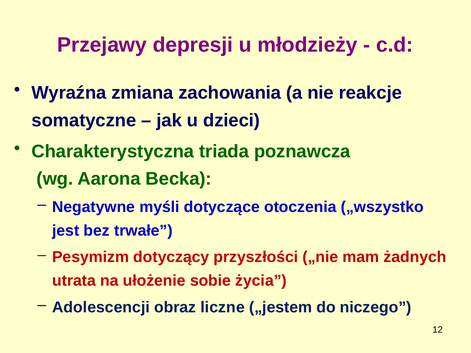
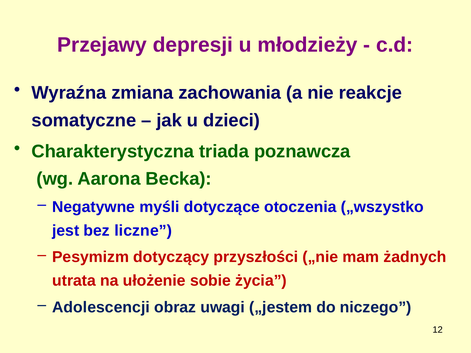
trwałe: trwałe -> liczne (143, 231)
liczne: liczne -> uwagi (223, 308)
